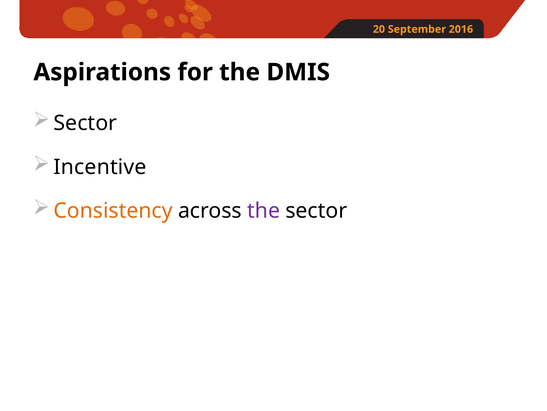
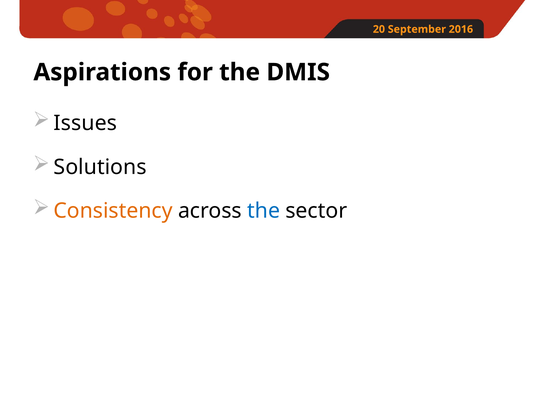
Sector: Sector -> Issues (85, 123)
Incentive: Incentive -> Solutions (100, 167)
the colour: purple -> blue (264, 211)
